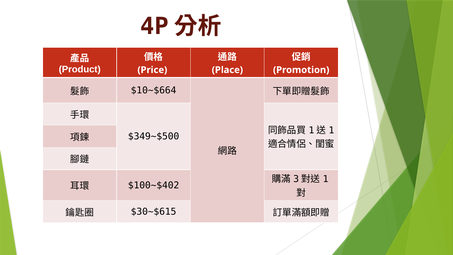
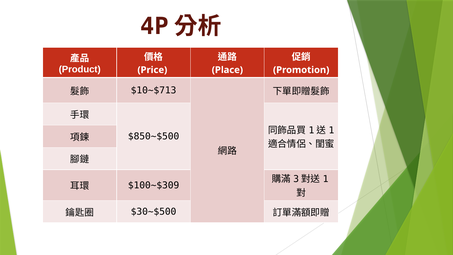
$10~$664: $10~$664 -> $10~$713 (154, 90)
$349~$500: $349~$500 -> $850~$500 (154, 136)
$100~$402: $100~$402 -> $100~$309 (154, 185)
$30~$615: $30~$615 -> $30~$500 (154, 212)
